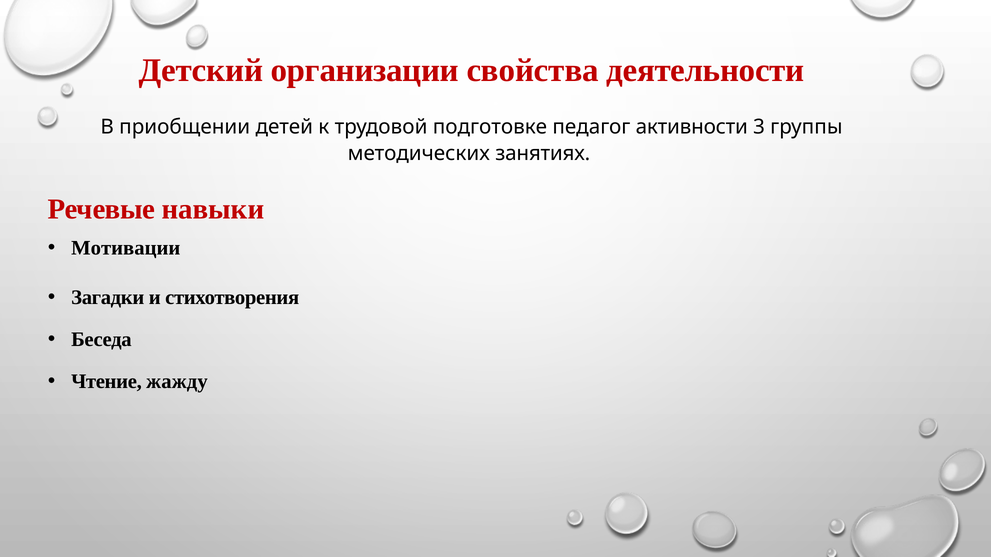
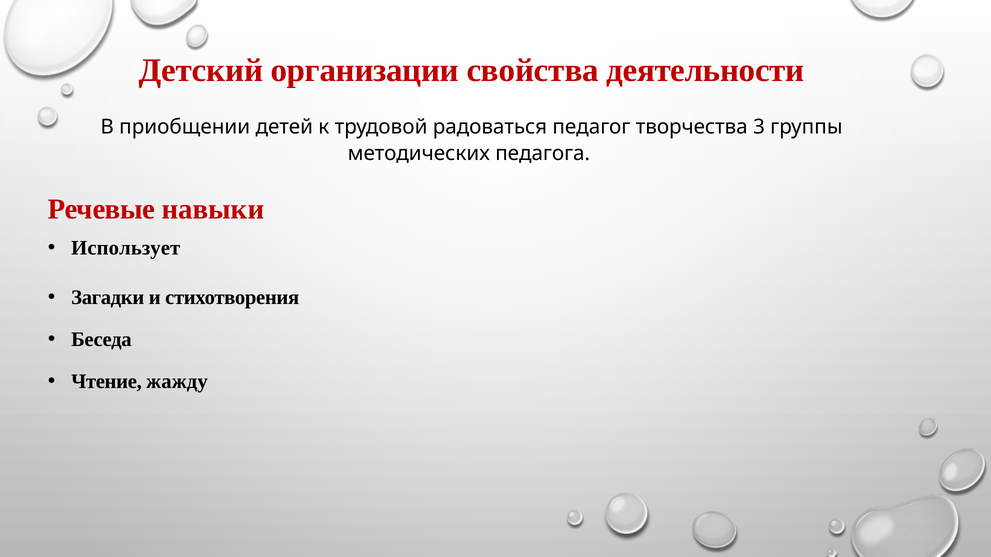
подготовке: подготовке -> радоваться (490, 127)
активности: активности -> творчества (692, 127)
занятиях: занятиях -> педагога (543, 153)
Мотивации: Мотивации -> Использует (126, 248)
